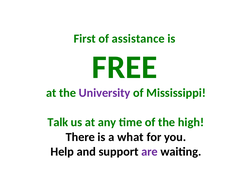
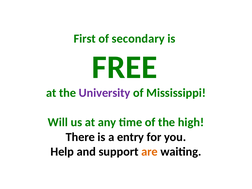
assistance: assistance -> secondary (138, 39)
Talk: Talk -> Will (58, 122)
what: what -> entry (131, 137)
are colour: purple -> orange (150, 152)
